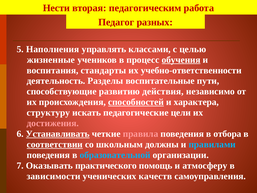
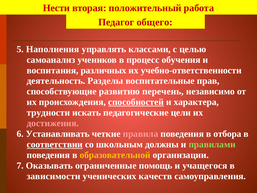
педагогическим: педагогическим -> положительный (145, 8)
разных: разных -> общего (155, 22)
жизненные: жизненные -> самоанализ (51, 60)
обучения underline: present -> none (181, 60)
стандарты: стандарты -> различных (104, 70)
пути: пути -> прав (208, 81)
действия: действия -> перечень (163, 91)
структуру: структуру -> трудности (48, 113)
Устанавливать underline: present -> none (58, 134)
правилами colour: light blue -> light green (212, 144)
образовательной colour: light blue -> yellow (115, 155)
практического: практического -> ограниченные (106, 165)
атмосферу: атмосферу -> учащегося (205, 165)
